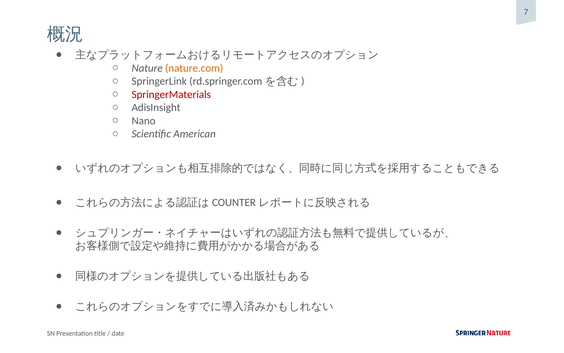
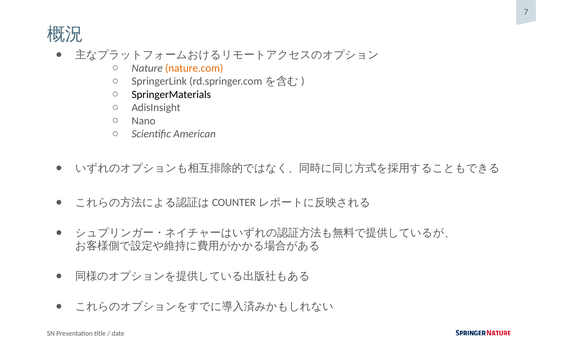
SpringerMaterials colour: red -> black (171, 94)
